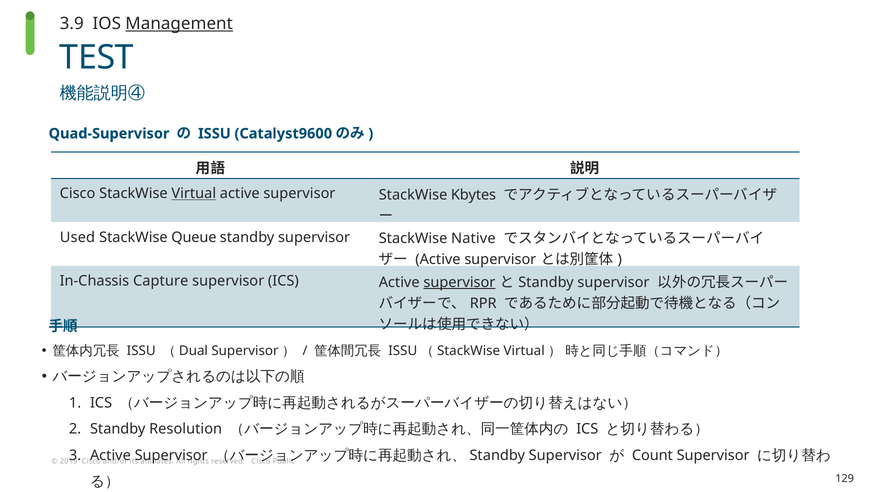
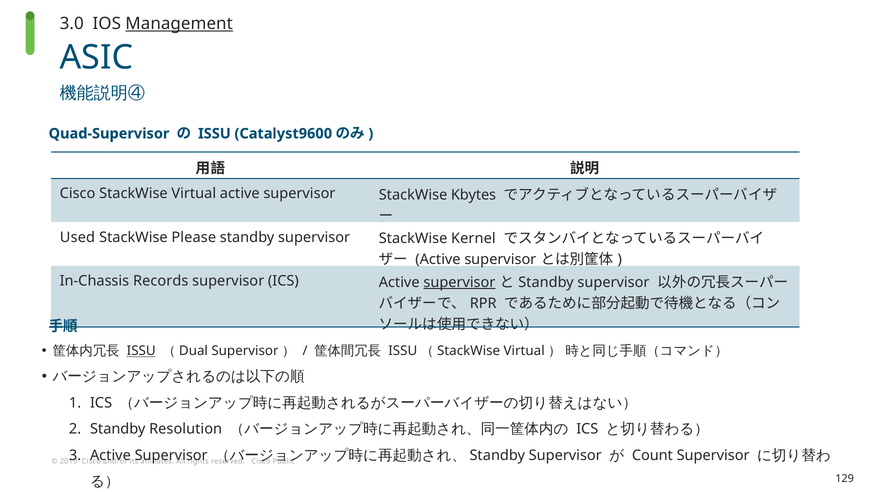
3.9: 3.9 -> 3.0 (72, 24)
TEST: TEST -> ASIC (96, 58)
Virtual underline: present -> none (194, 193)
Queue: Queue -> Please (194, 237)
Native: Native -> Kernel (473, 238)
Capture: Capture -> Records (161, 281)
ISSU underline: none -> present (141, 351)
